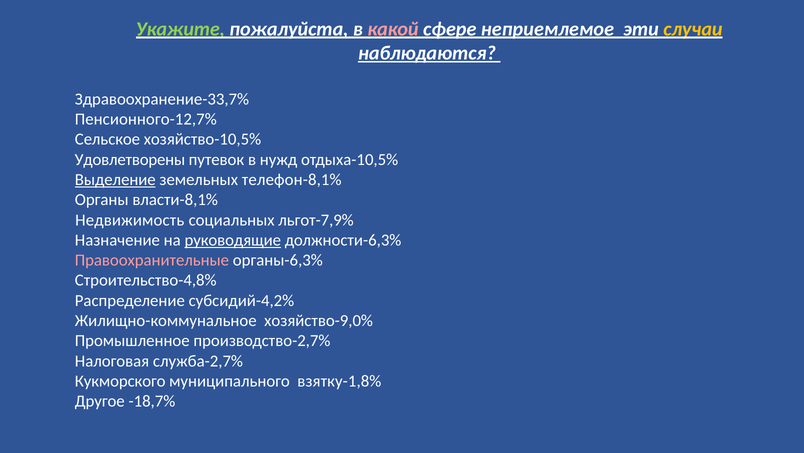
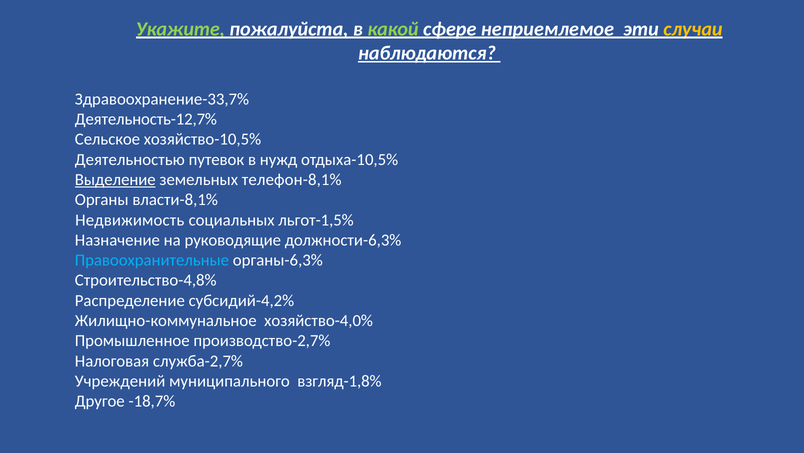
какой colour: pink -> light green (393, 29)
Пенсионного-12,7%: Пенсионного-12,7% -> Деятельность-12,7% (146, 119)
Удовлетворены: Удовлетворены -> Деятельностью (130, 159)
льгот-7,9%: льгот-7,9% -> льгот-1,5% (316, 220)
руководящие underline: present -> none (233, 240)
Правоохранительные colour: pink -> light blue (152, 260)
хозяйство-9,0%: хозяйство-9,0% -> хозяйство-4,0% (319, 320)
Кукморского: Кукморского -> Учреждений (120, 381)
взятку-1,8%: взятку-1,8% -> взгляд-1,8% (339, 381)
